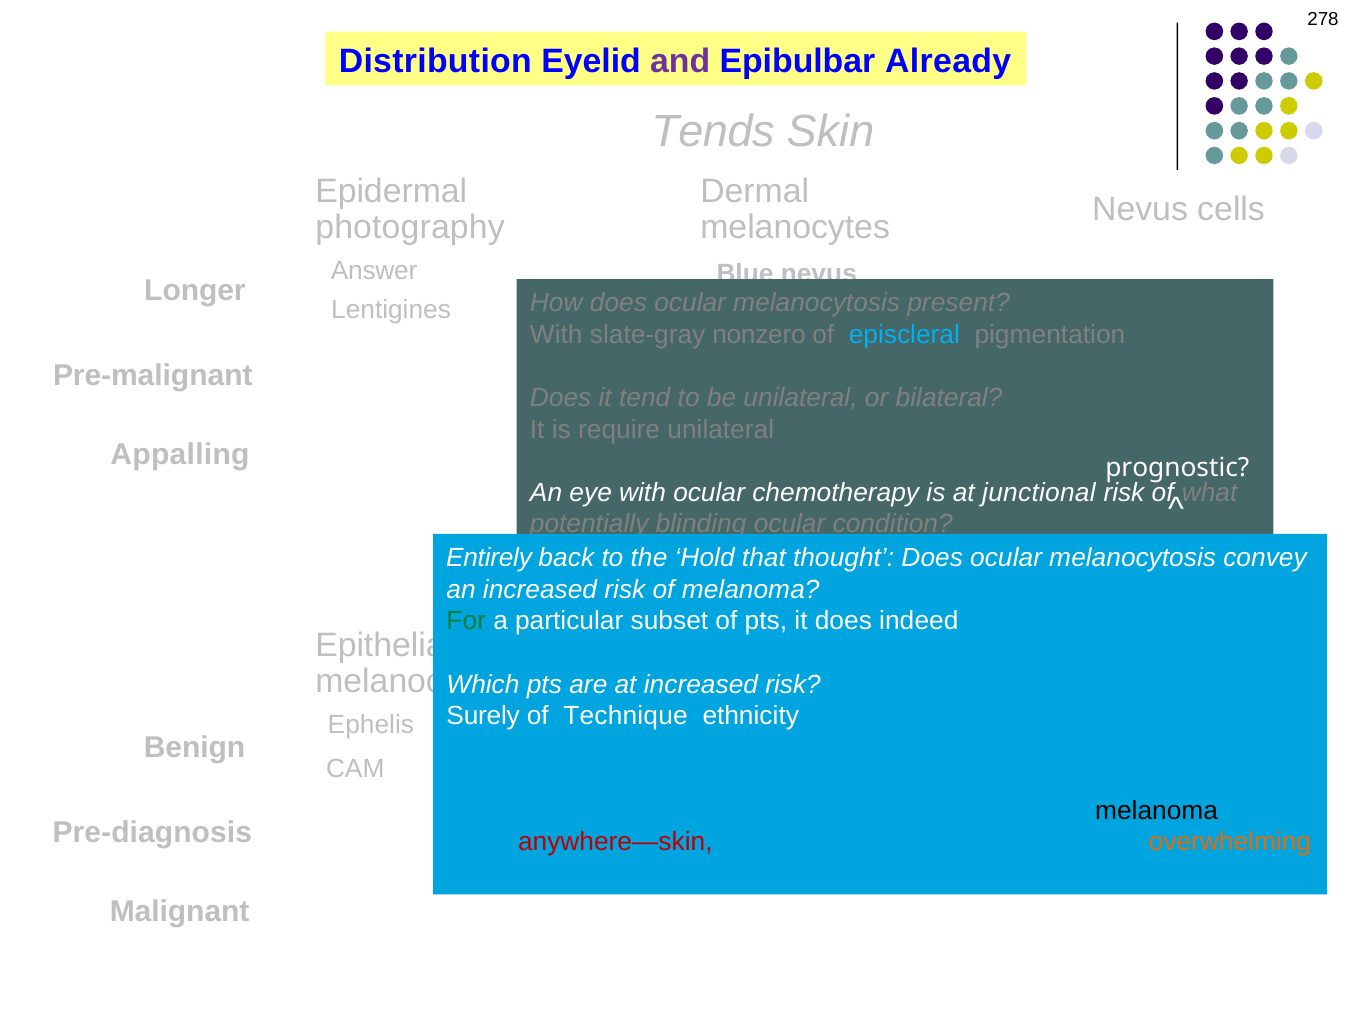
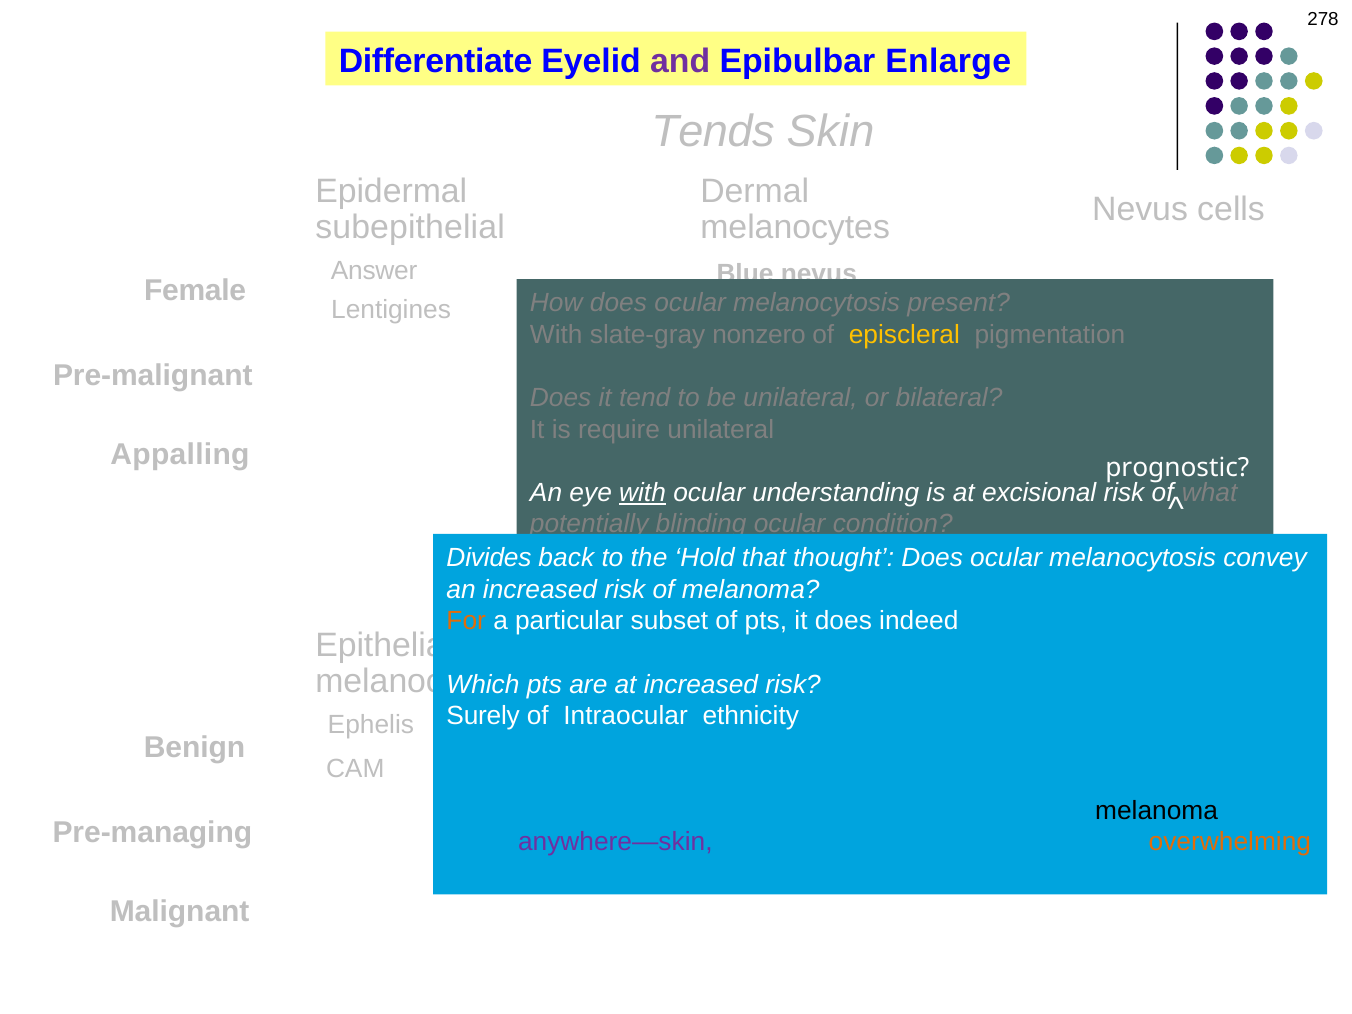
Distribution: Distribution -> Differentiate (436, 61)
Already: Already -> Enlarge (948, 61)
photography: photography -> subepithelial (410, 227)
Longer: Longer -> Female (195, 291)
episcleral colour: light blue -> yellow (904, 335)
with underline: none -> present (642, 493)
chemotherapy: chemotherapy -> understanding (836, 493)
junctional: junctional -> excisional (1039, 493)
Entirely: Entirely -> Divides (489, 558)
For colour: green -> orange (466, 621)
of Technique: Technique -> Intraocular (626, 716)
Pre-diagnosis: Pre-diagnosis -> Pre-managing (152, 833)
anywhere—skin colour: red -> purple (615, 842)
